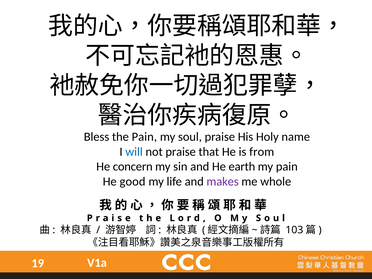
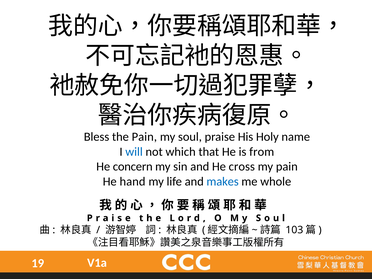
not praise: praise -> which (181, 152)
earth: earth -> cross (242, 167)
good: good -> hand (133, 181)
makes colour: purple -> blue (223, 181)
